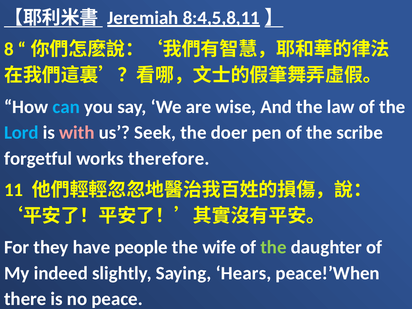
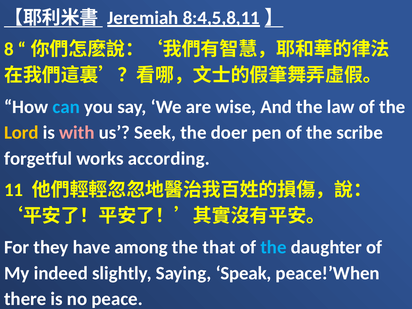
Lord colour: light blue -> yellow (21, 133)
therefore: therefore -> according (169, 158)
people: people -> among (141, 247)
wife: wife -> that (219, 247)
the colour: light green -> light blue (274, 247)
Hears: Hears -> Speak (244, 273)
